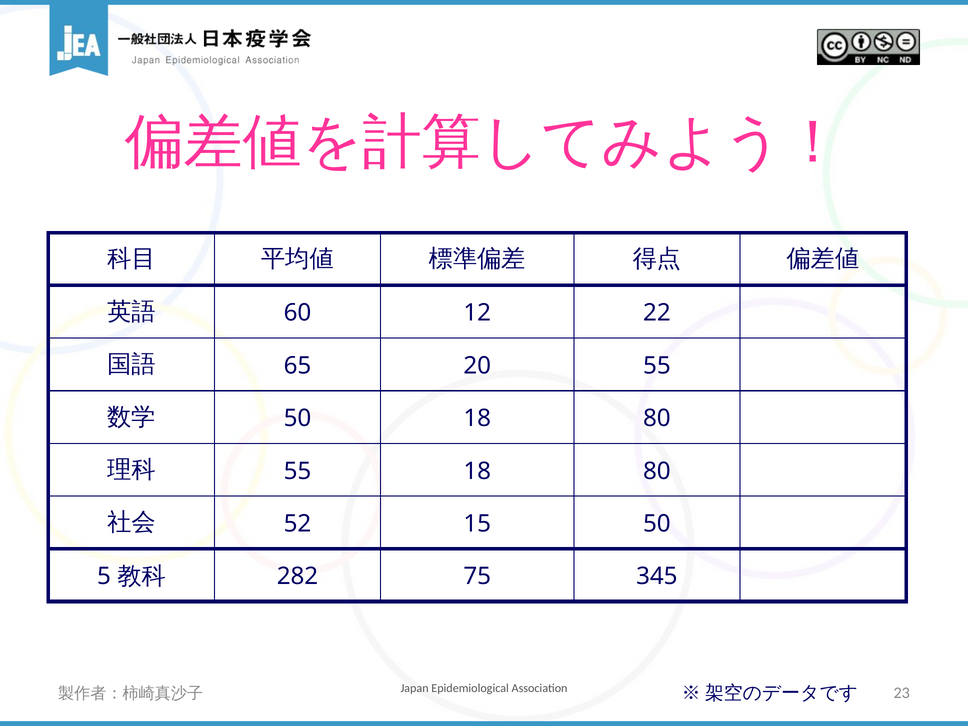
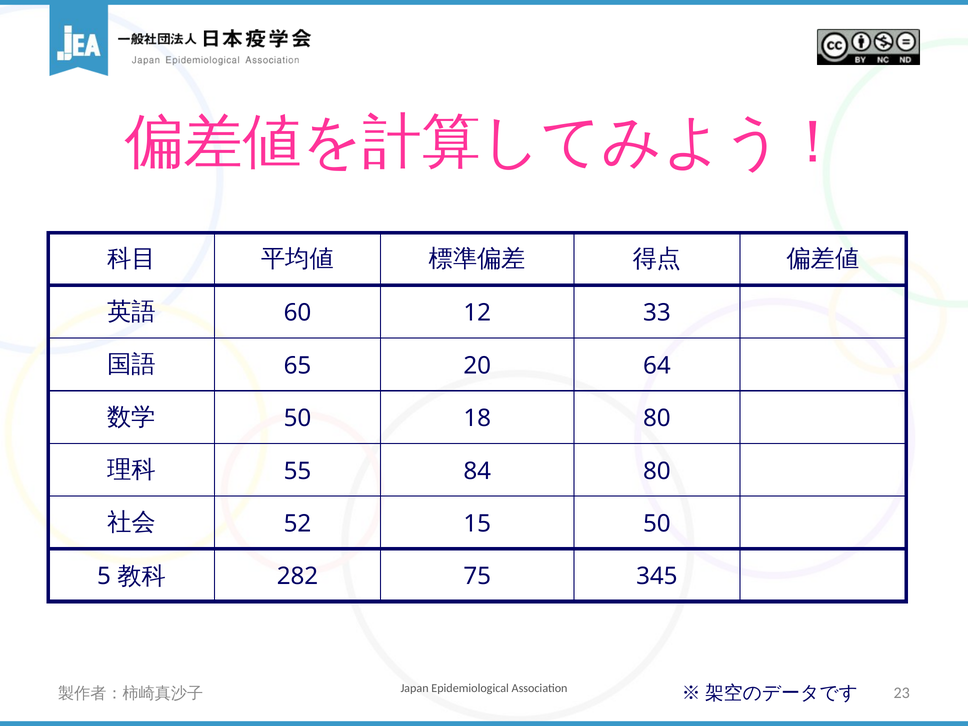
22: 22 -> 33 (657, 313)
20 55: 55 -> 64 (657, 366)
55 18: 18 -> 84 (477, 471)
